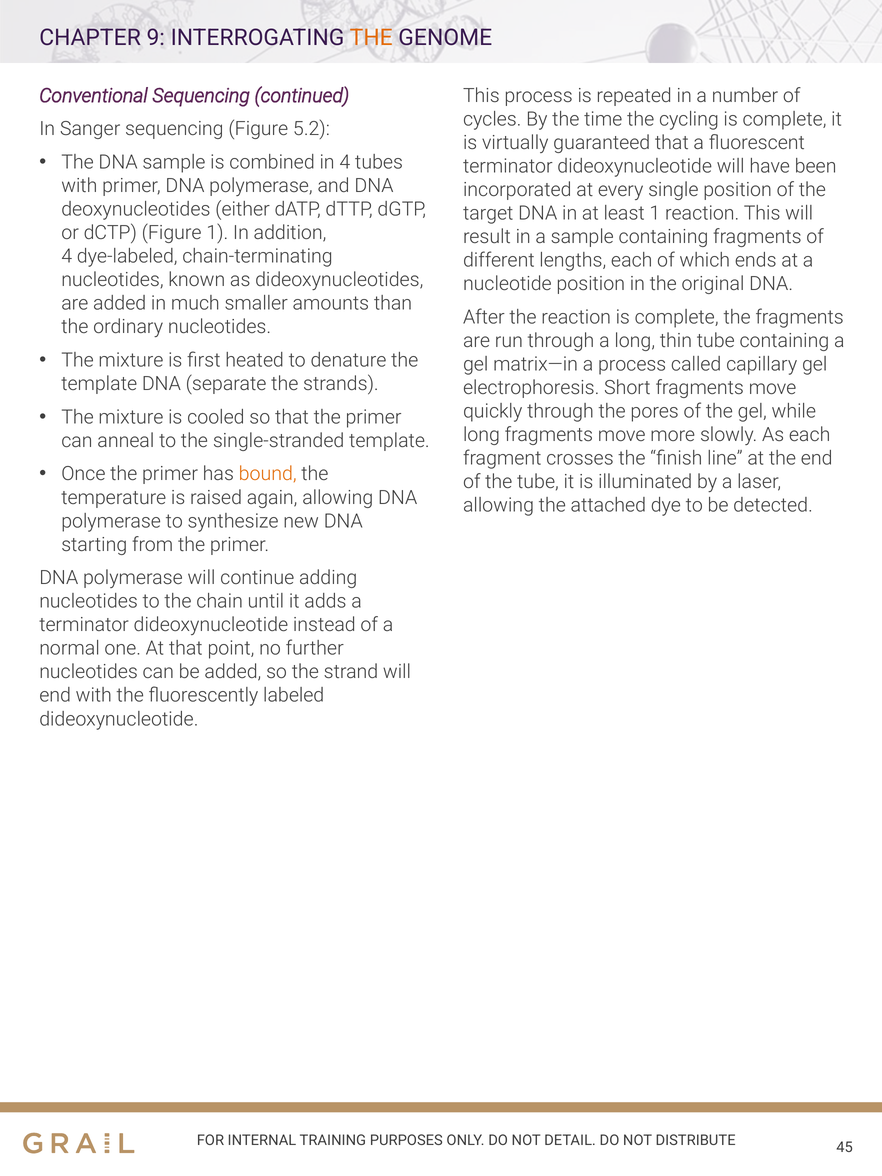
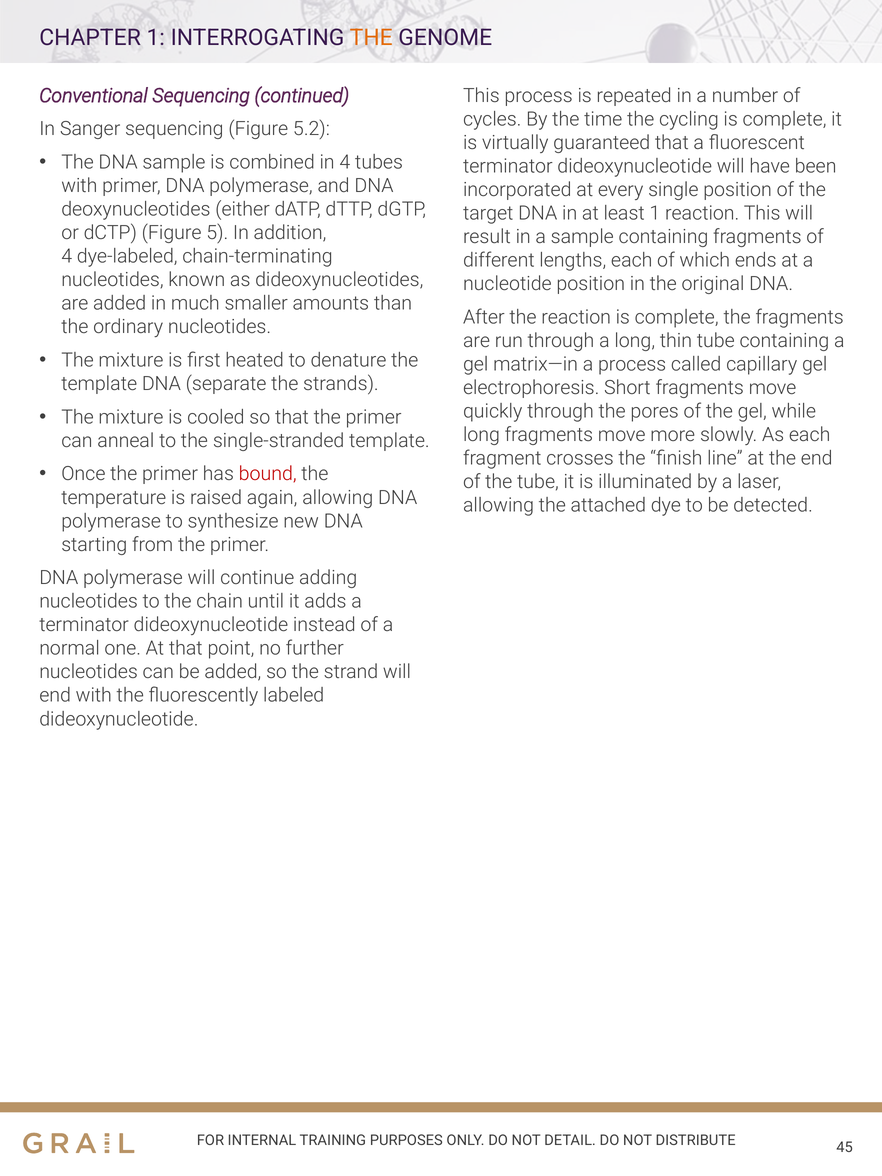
CHAPTER 9: 9 -> 1 (156, 38)
Figure 1: 1 -> 5 (217, 233)
bound colour: orange -> red (268, 474)
